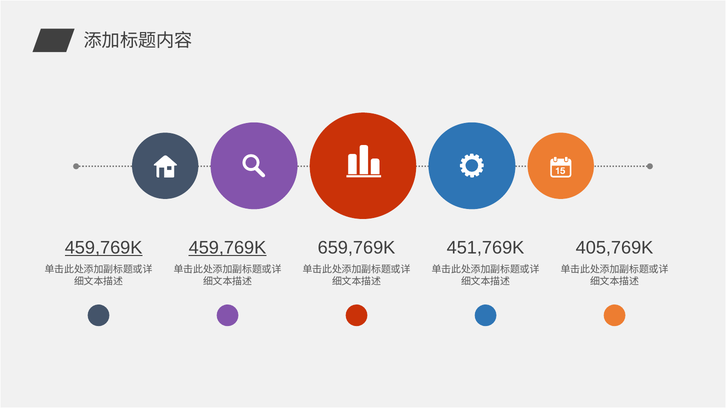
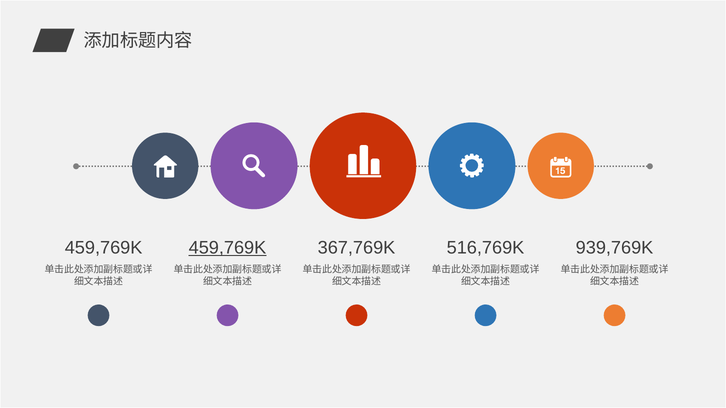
459,769K underline: present -> none (104, 248)
659,769K: 659,769K -> 367,769K (357, 248)
451,769K: 451,769K -> 516,769K (485, 248)
405,769K: 405,769K -> 939,769K (615, 248)
